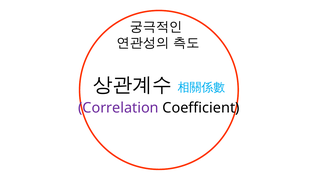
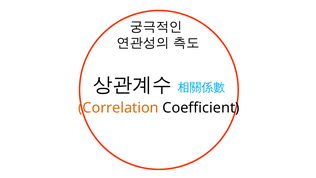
Correlation colour: purple -> orange (118, 108)
